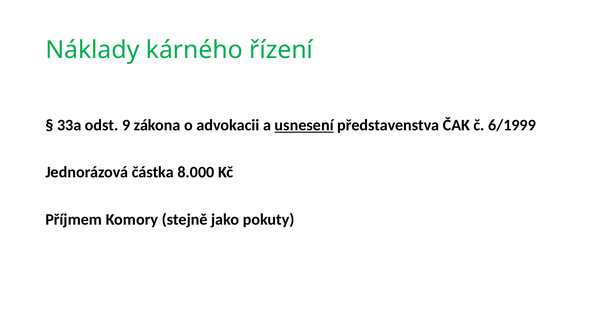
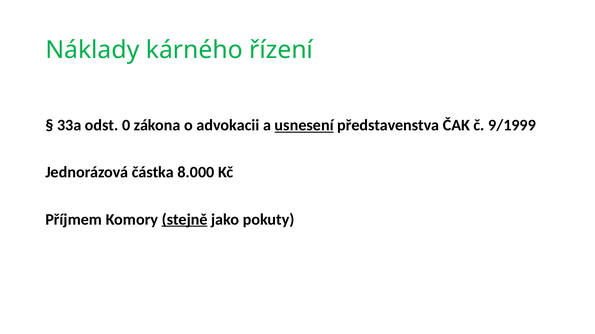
9: 9 -> 0 (126, 125)
6/1999: 6/1999 -> 9/1999 (512, 125)
stejně underline: none -> present (185, 220)
